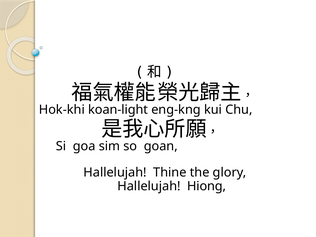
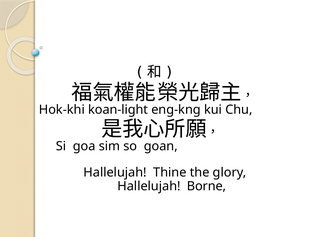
Hiong: Hiong -> Borne (207, 186)
